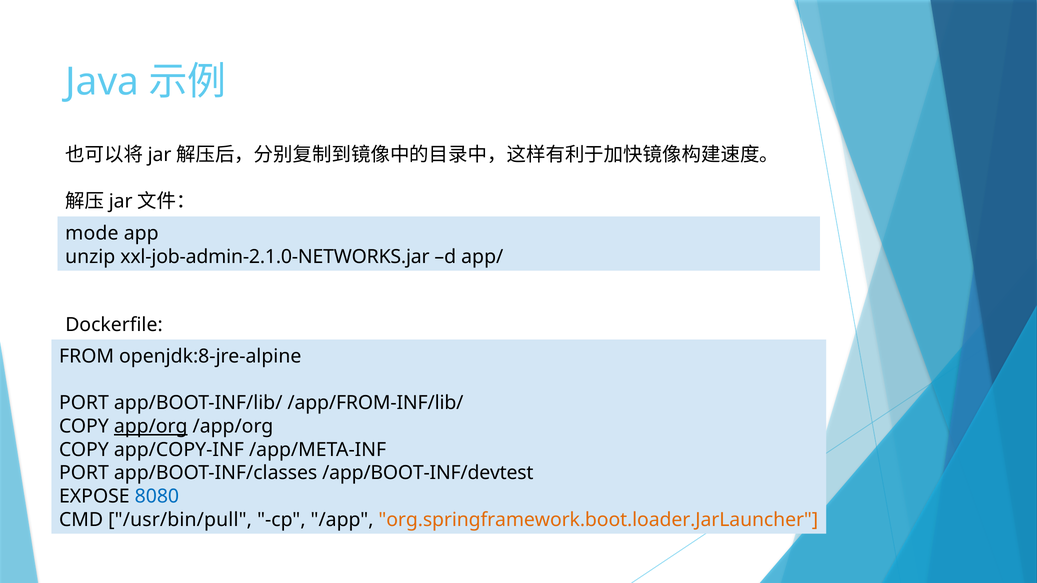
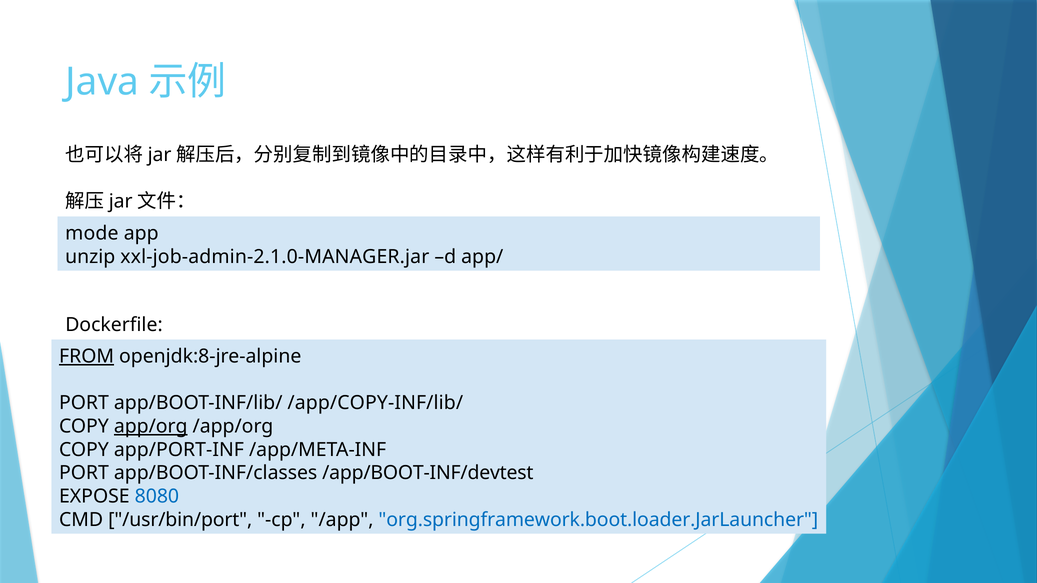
xxl-job-admin-2.1.0-NETWORKS.jar: xxl-job-admin-2.1.0-NETWORKS.jar -> xxl-job-admin-2.1.0-MANAGER.jar (275, 257)
FROM underline: none -> present (87, 357)
/app/FROM-INF/lib/: /app/FROM-INF/lib/ -> /app/COPY-INF/lib/ (375, 403)
app/COPY-INF: app/COPY-INF -> app/PORT-INF (179, 450)
/usr/bin/pull: /usr/bin/pull -> /usr/bin/port (180, 520)
org.springframework.boot.loader.JarLauncher colour: orange -> blue (598, 520)
